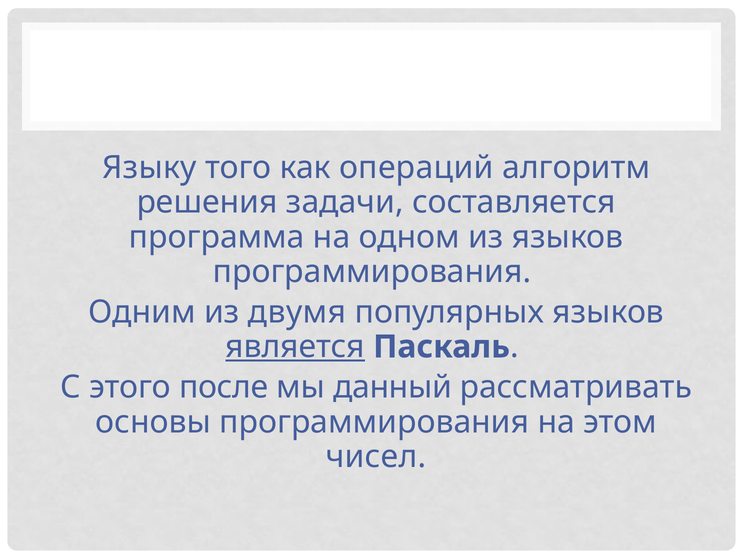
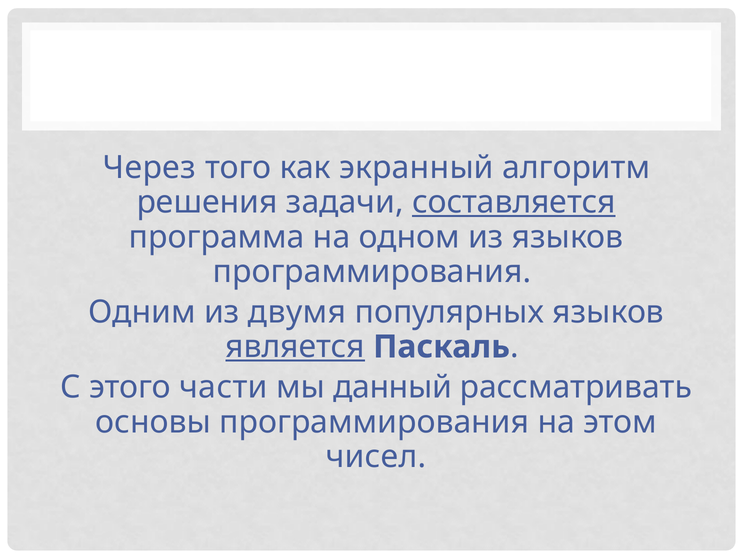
Языку: Языку -> Через (149, 168)
операций: операций -> экранный (416, 168)
составляется underline: none -> present (514, 202)
после: после -> части (223, 387)
